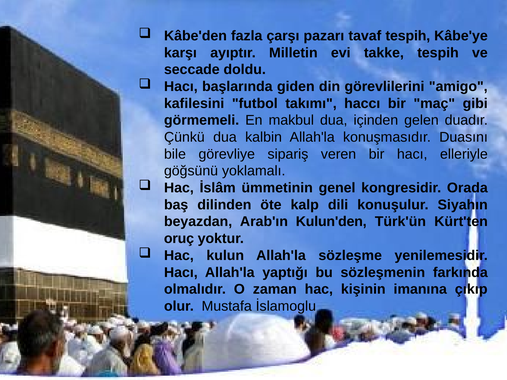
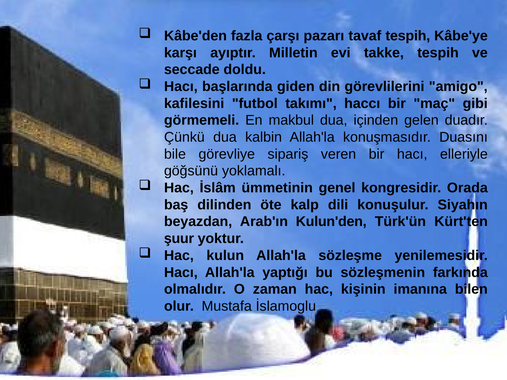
oruç: oruç -> şuur (179, 239)
çıkıp: çıkıp -> bilen (471, 289)
